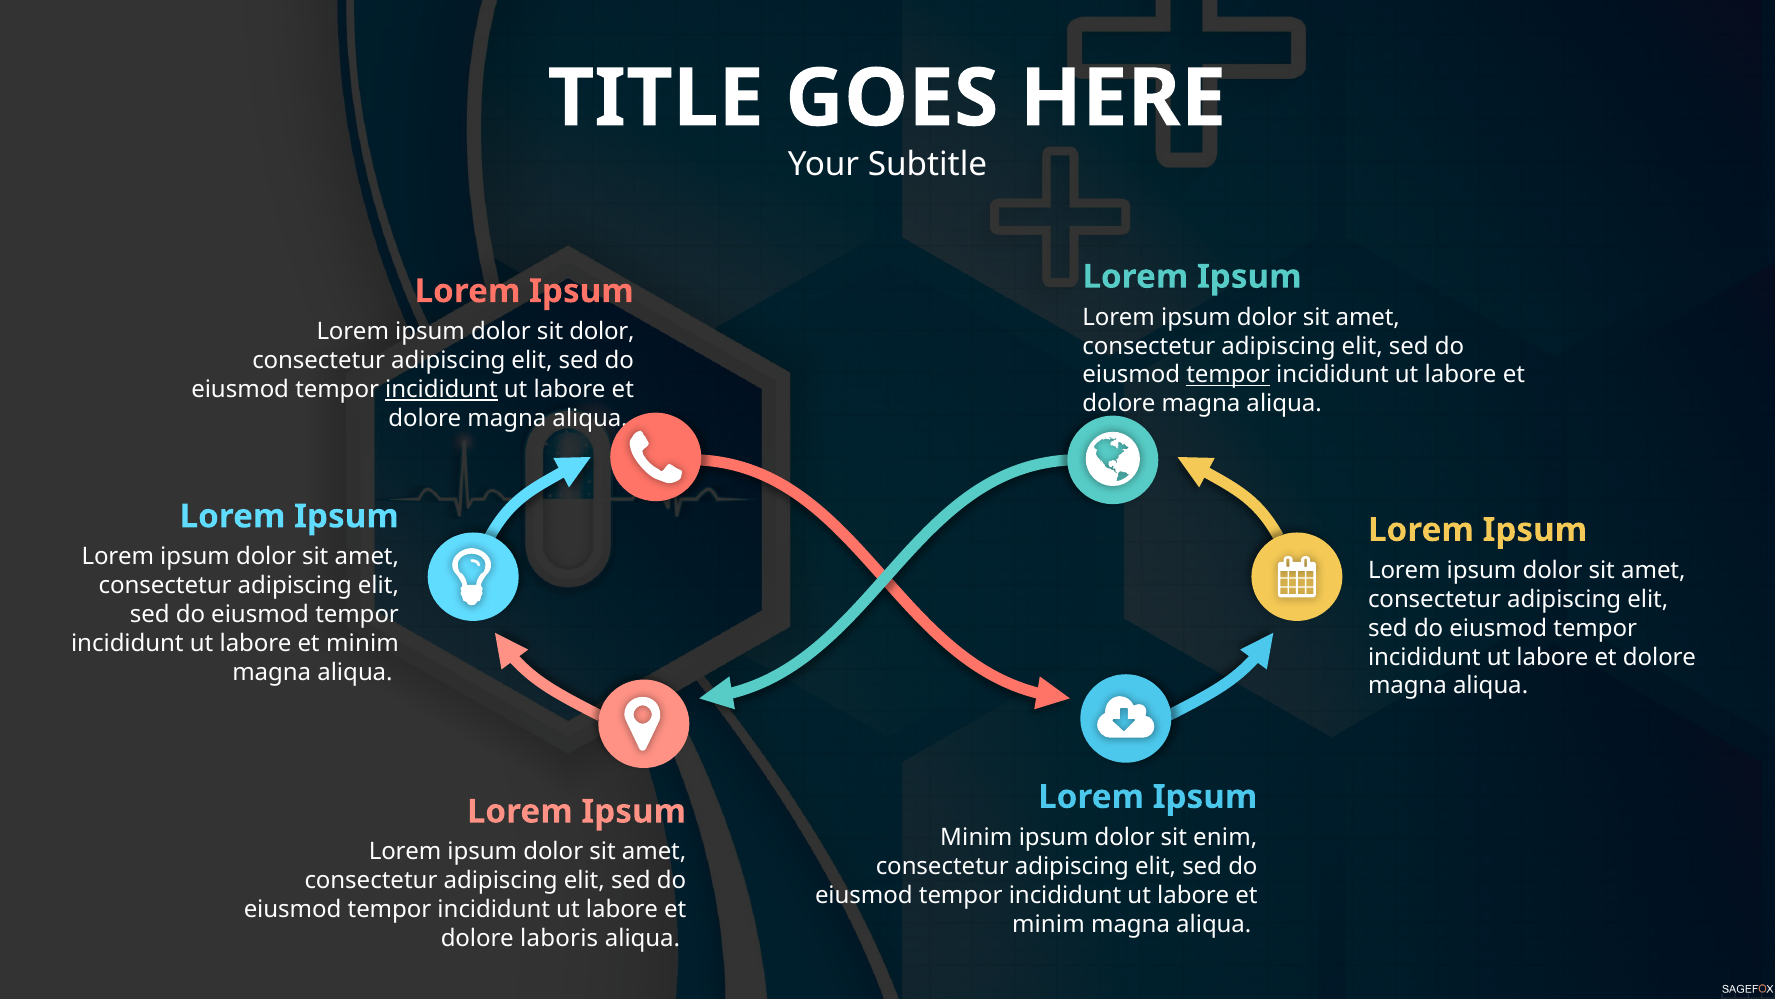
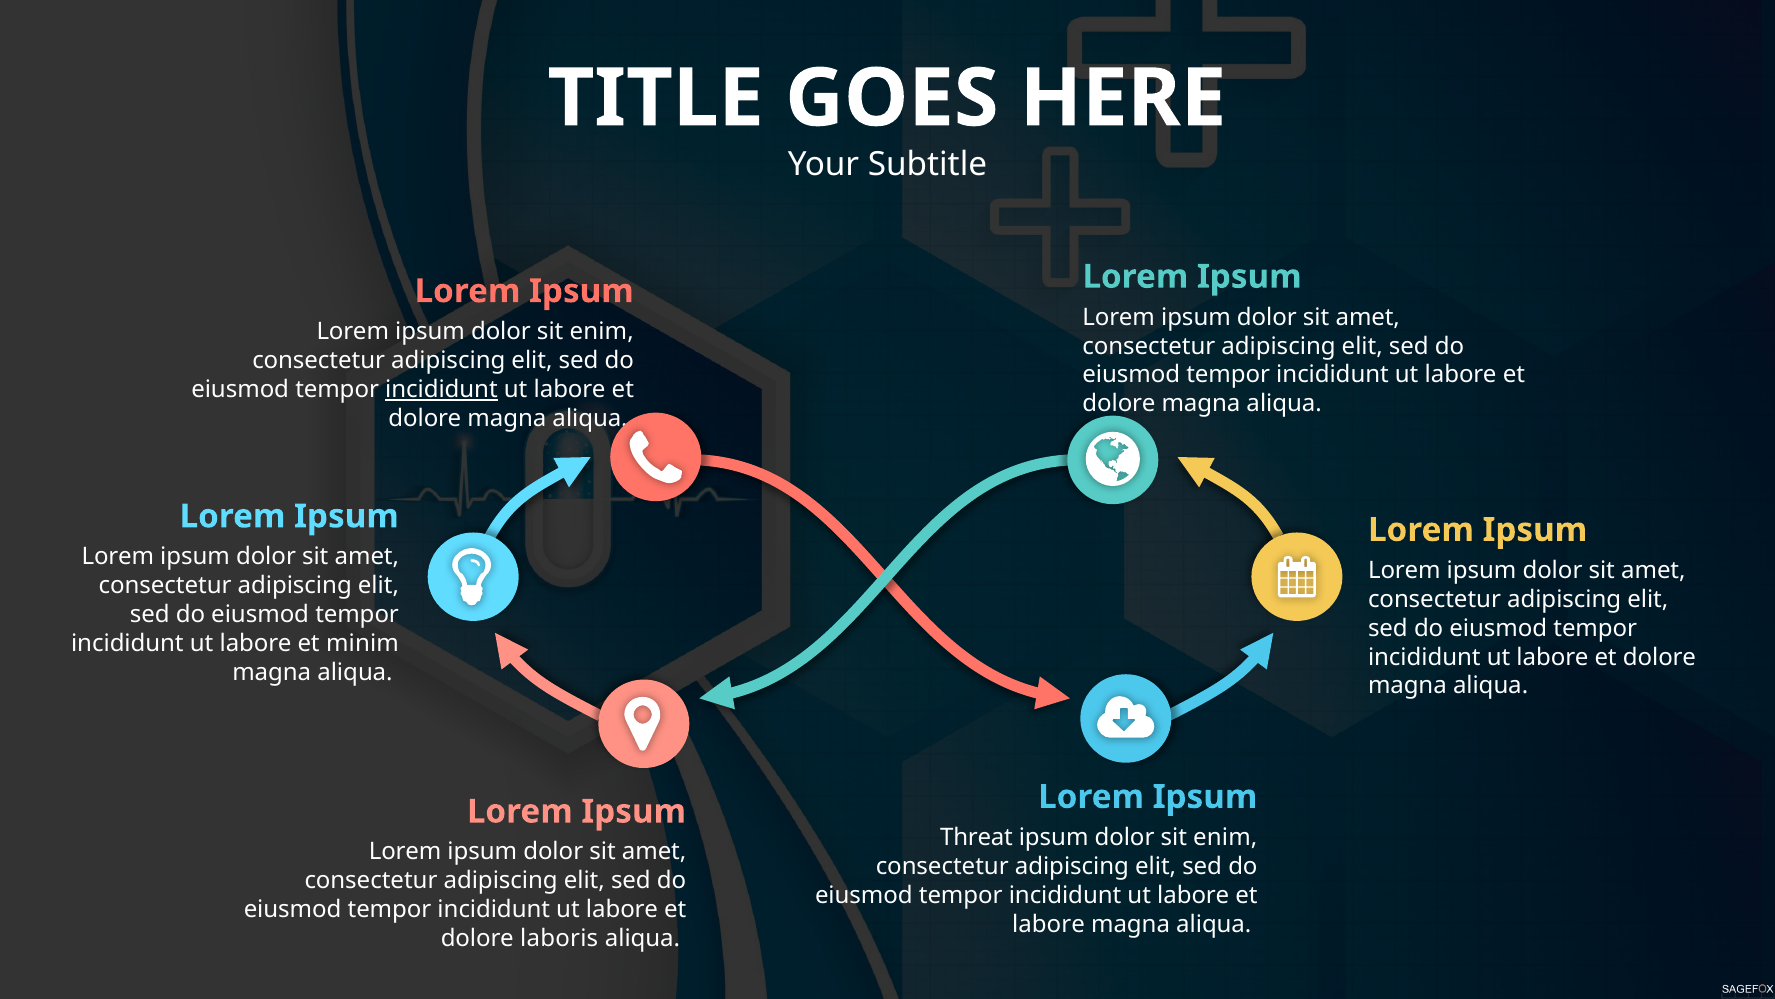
dolor: dolor -> enim (602, 331)
tempor underline: present -> none (1228, 375)
Minim: Minim -> Threat (977, 837)
minim: minim -> labore (1048, 924)
